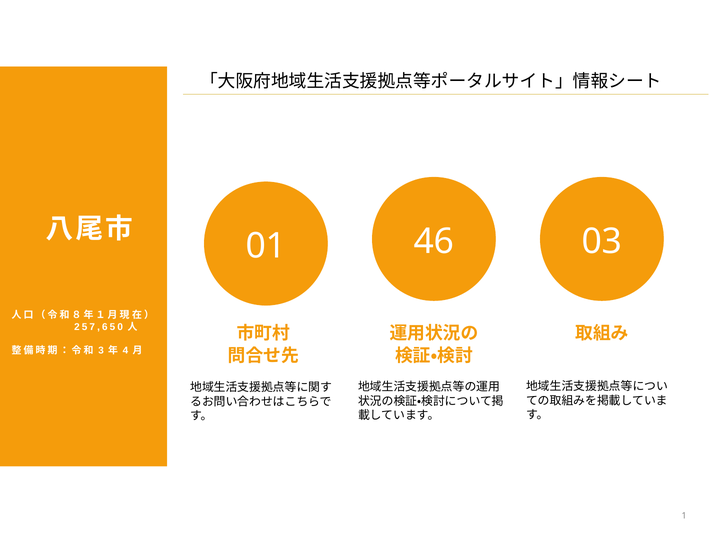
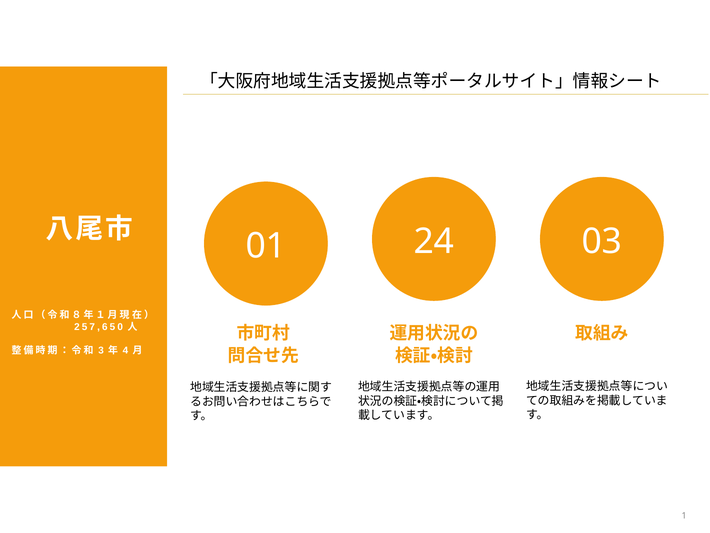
46: 46 -> 24 (434, 241)
